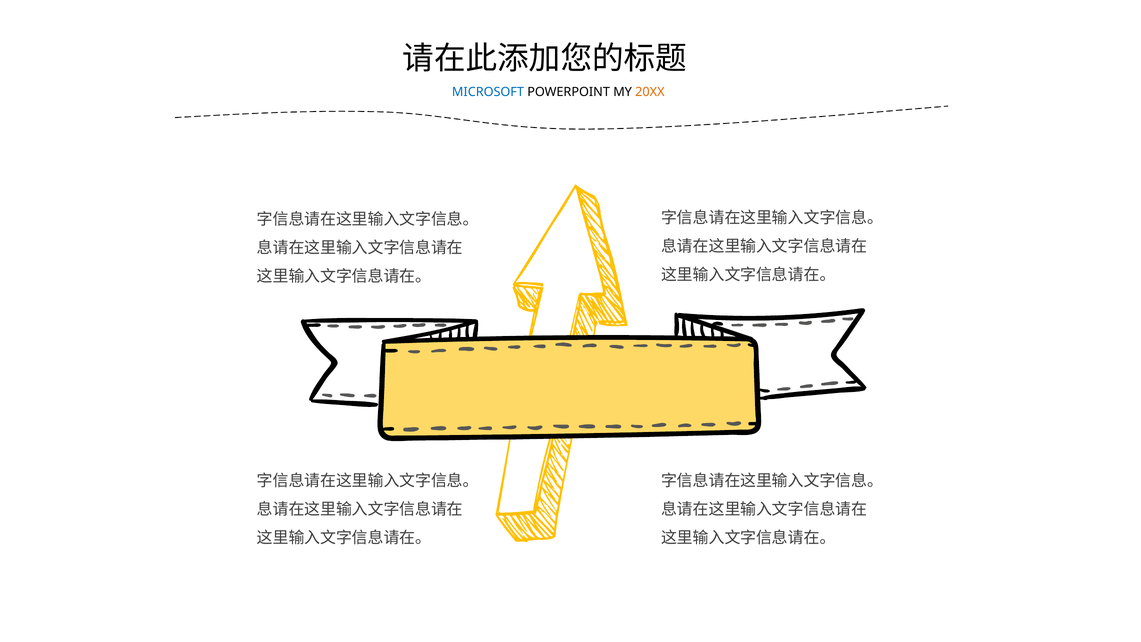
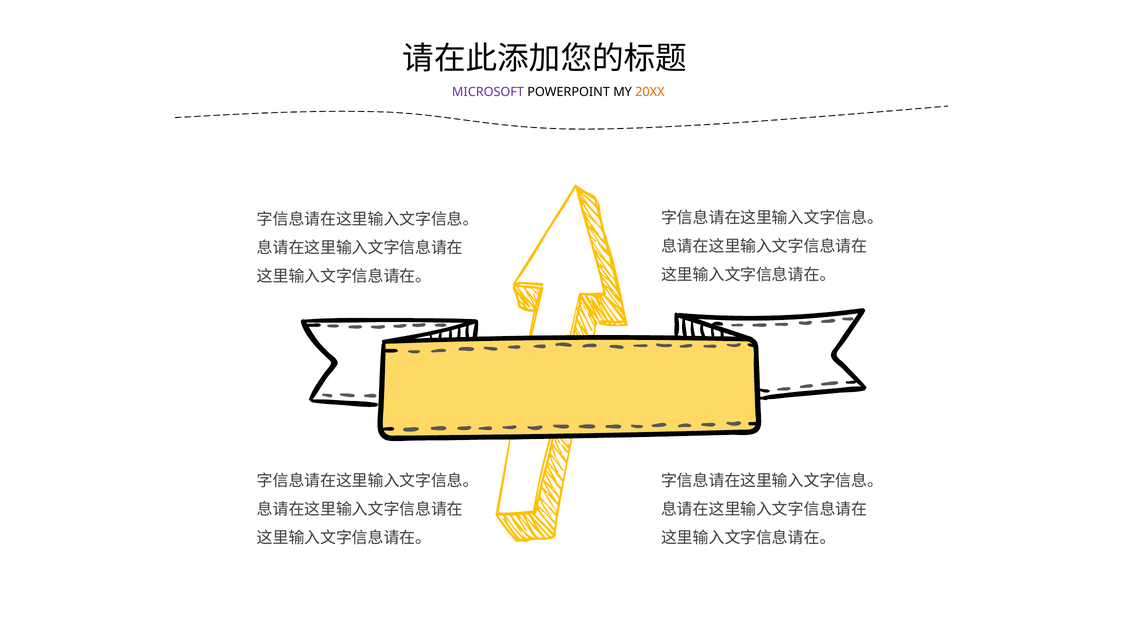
MICROSOFT colour: blue -> purple (488, 92)
